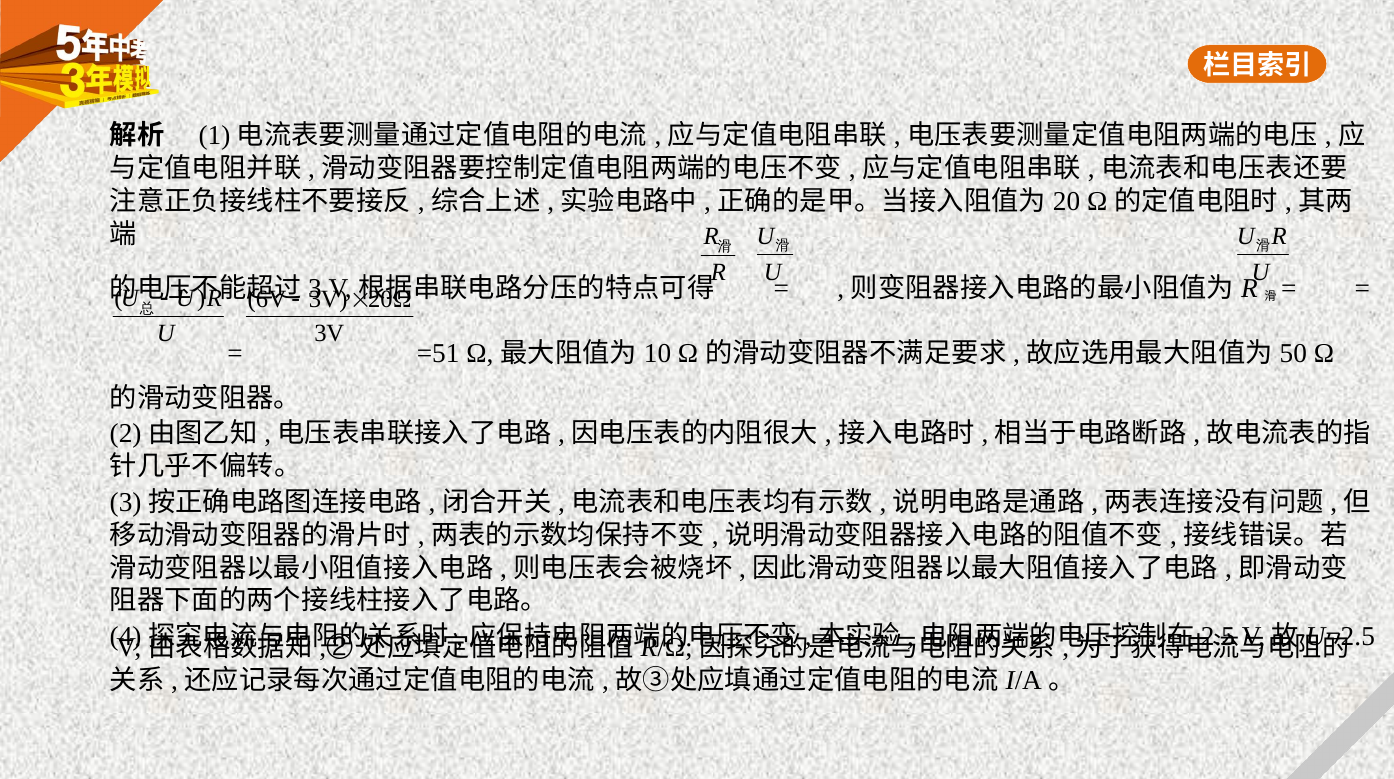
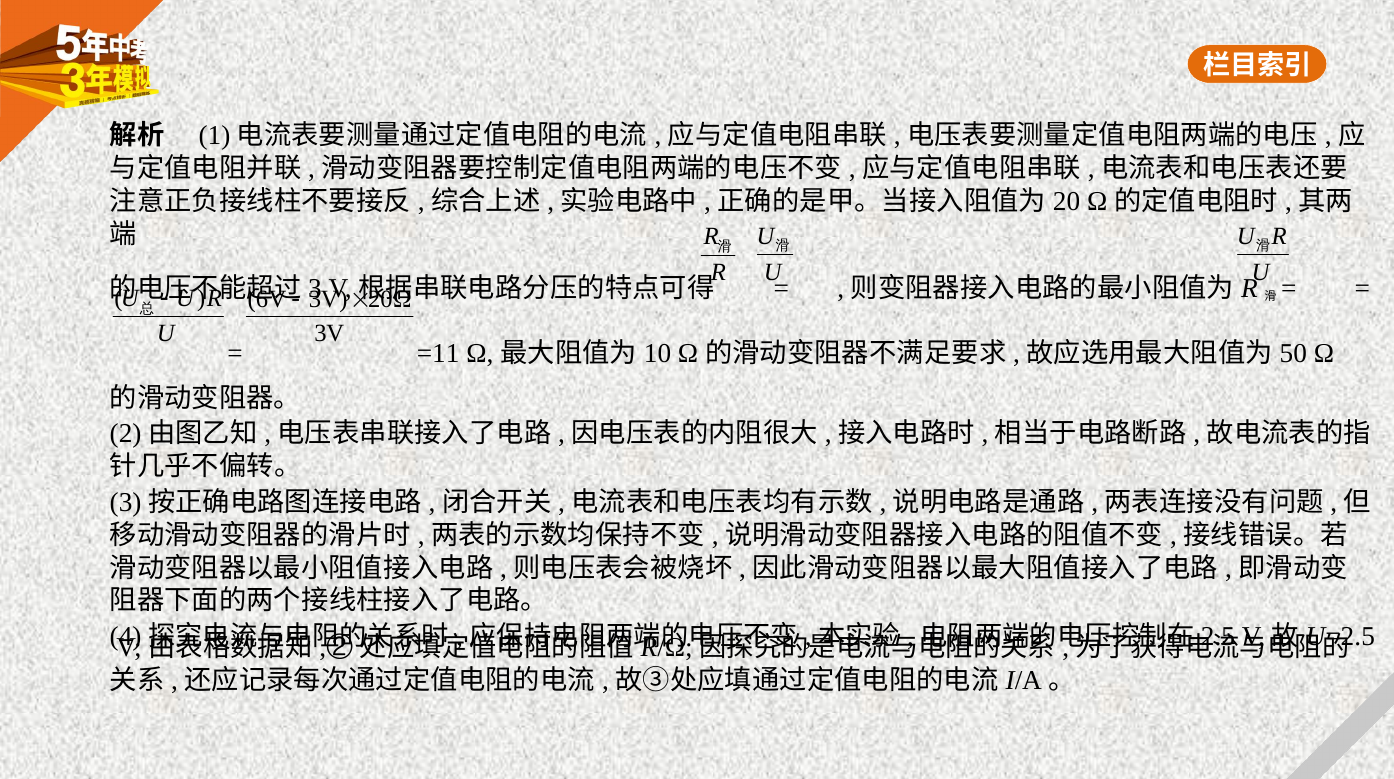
=51: =51 -> =11 (438, 354)
